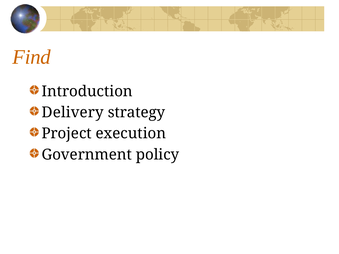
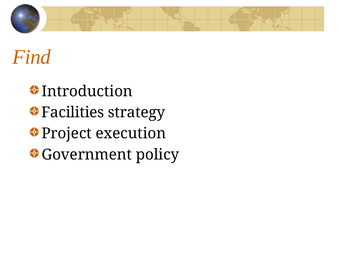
Delivery: Delivery -> Facilities (73, 113)
